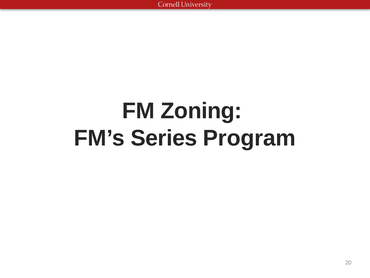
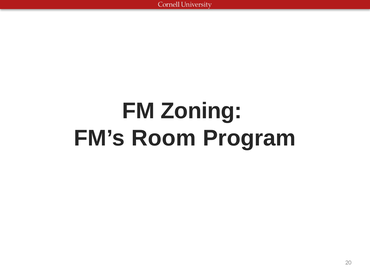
Series: Series -> Room (164, 138)
